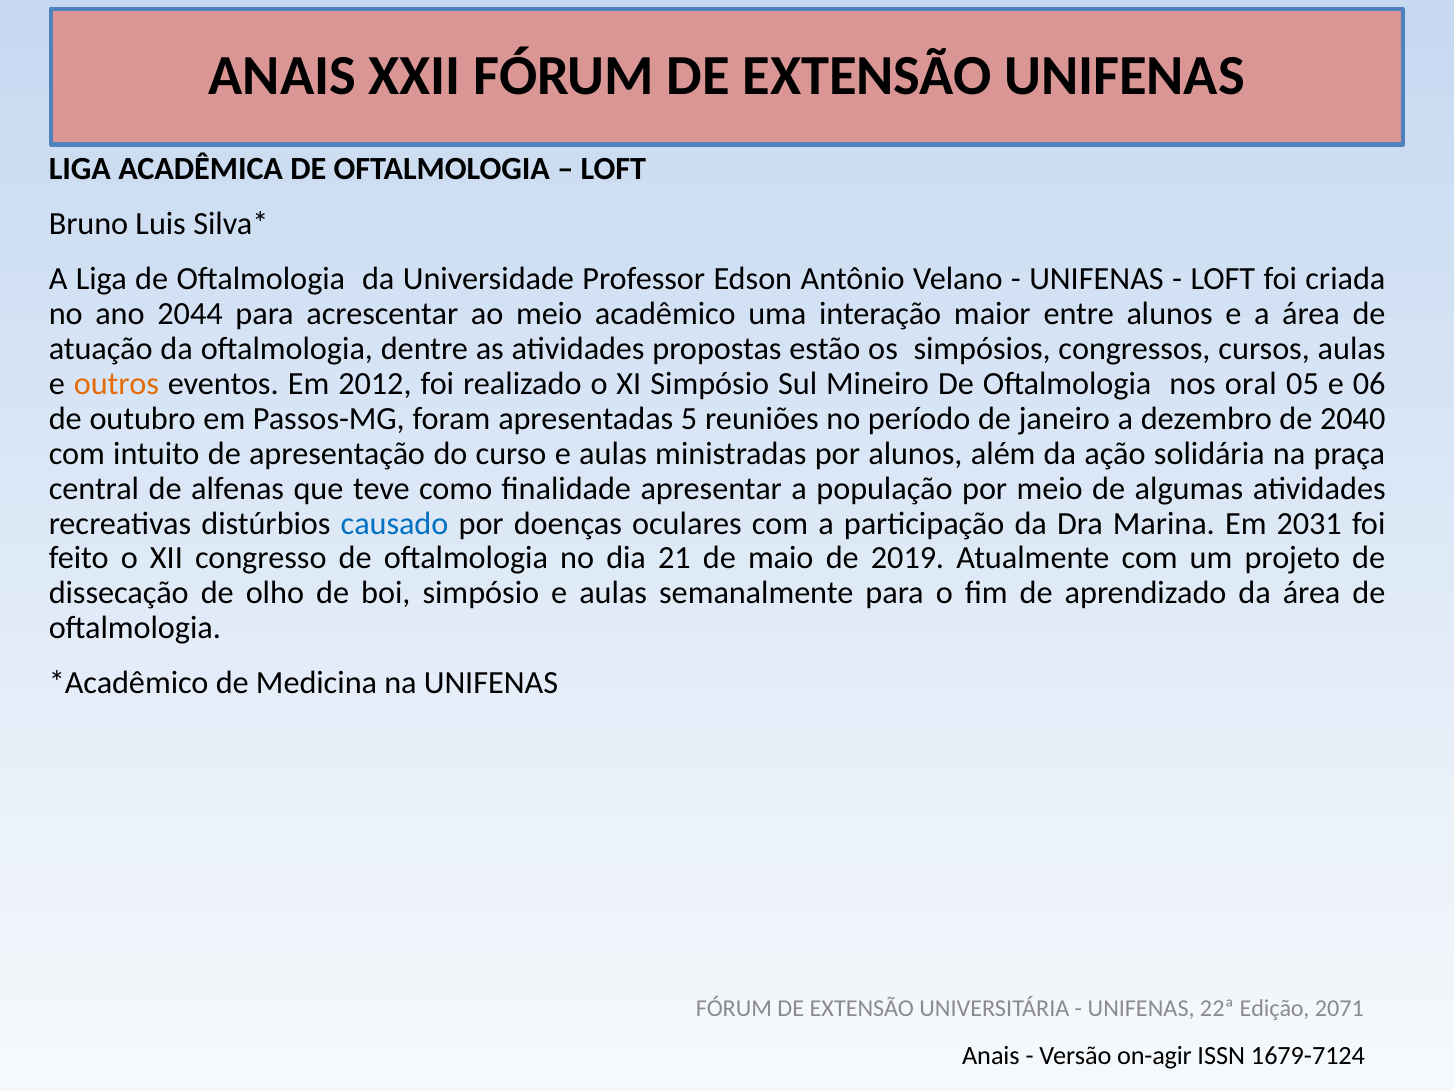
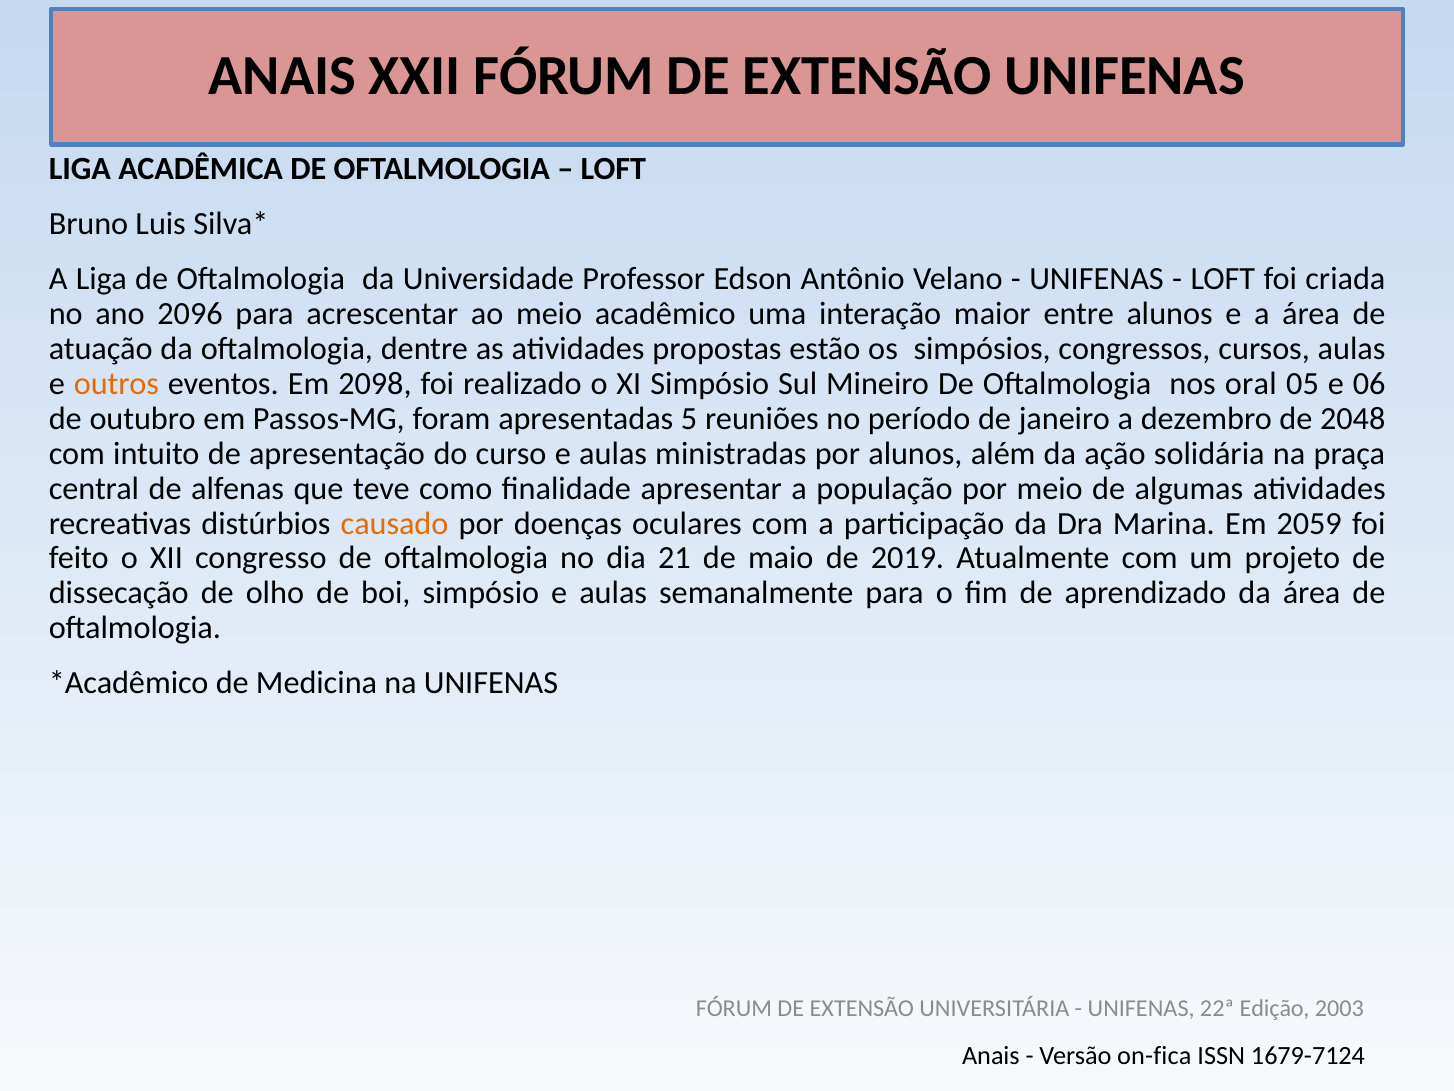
2044: 2044 -> 2096 (190, 314)
2012: 2012 -> 2098 (375, 384)
2040: 2040 -> 2048 (1353, 419)
causado colour: blue -> orange (395, 523)
2031: 2031 -> 2059 (1309, 523)
2071: 2071 -> 2003 (1339, 1008)
on-agir: on-agir -> on-fica (1154, 1055)
